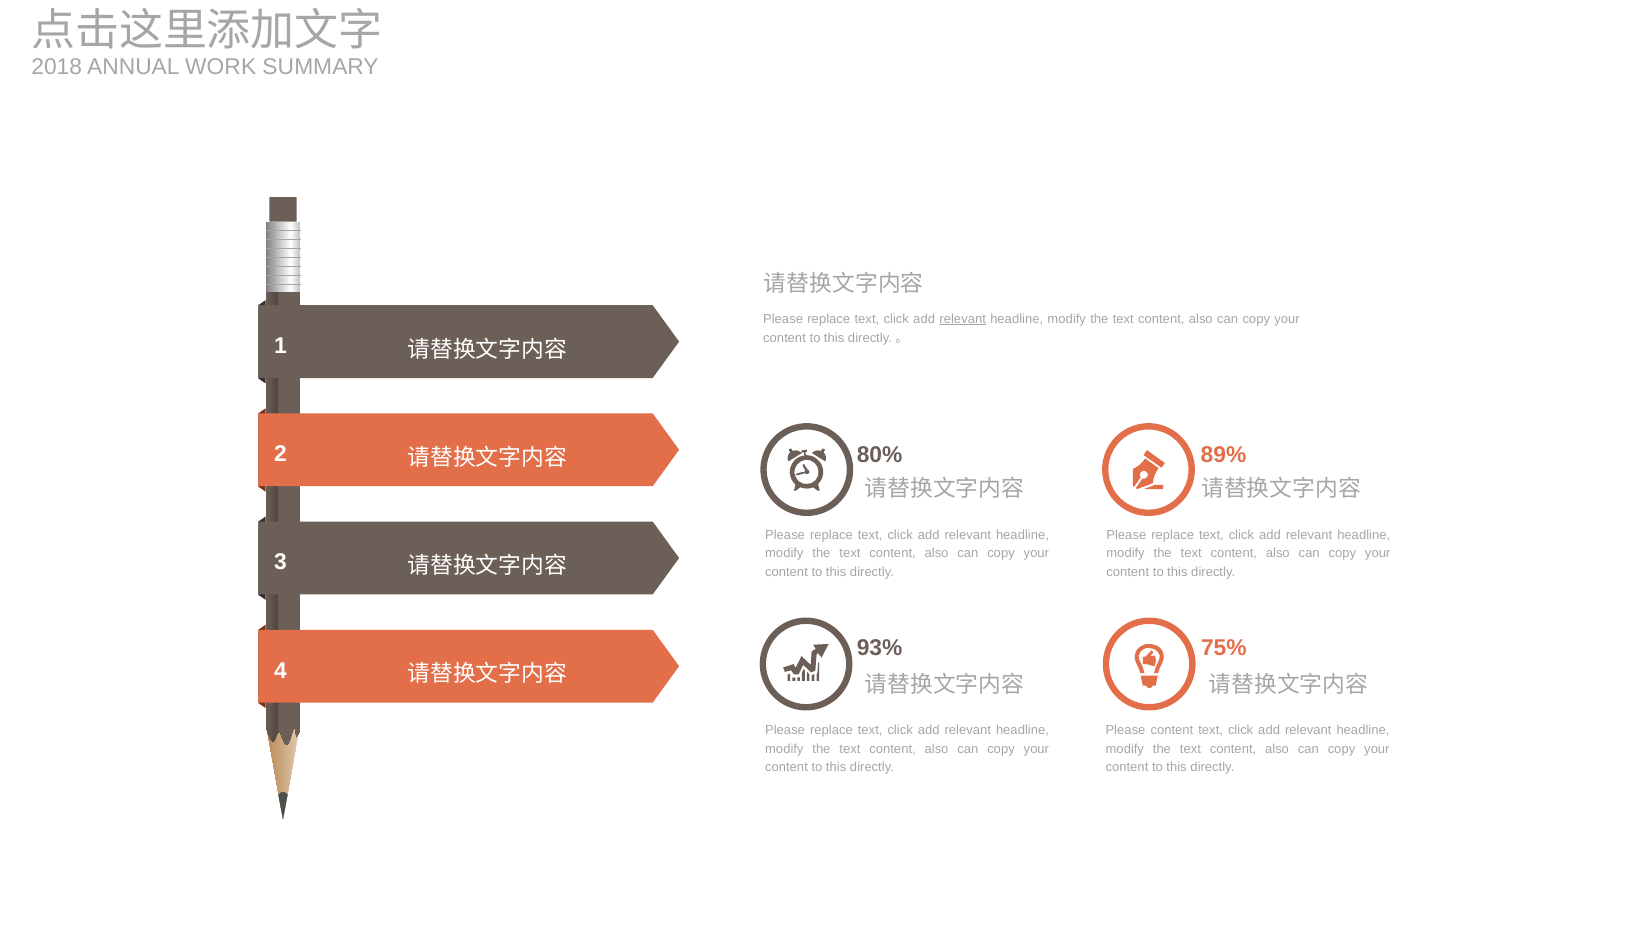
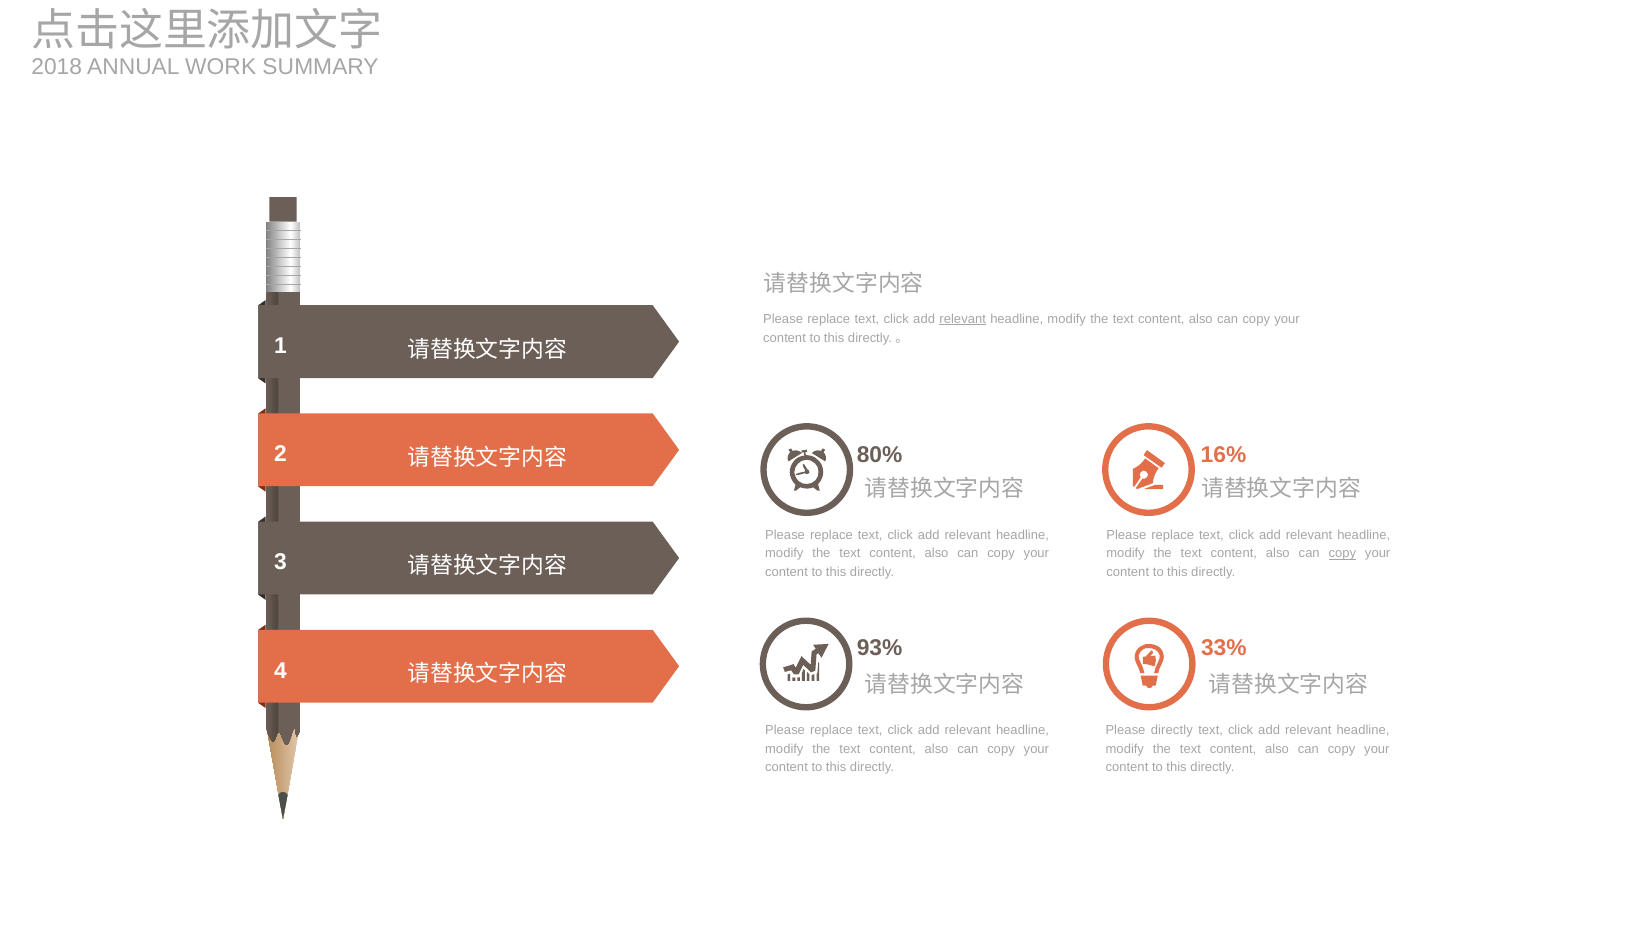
89%: 89% -> 16% (1224, 454)
copy underline: none -> present (1342, 553)
75%: 75% -> 33% (1224, 648)
Please content: content -> directly (1172, 730)
